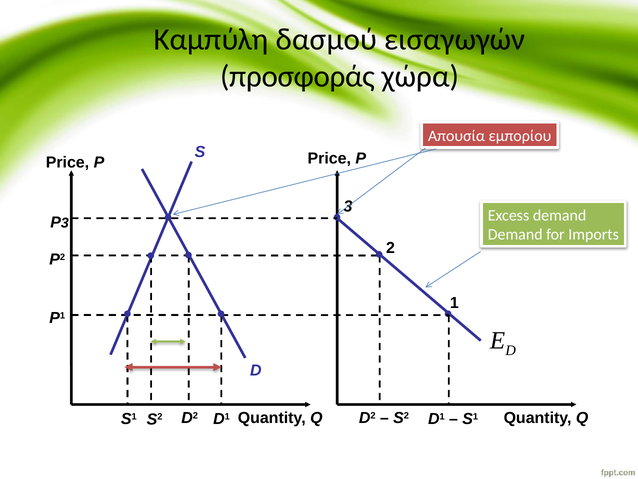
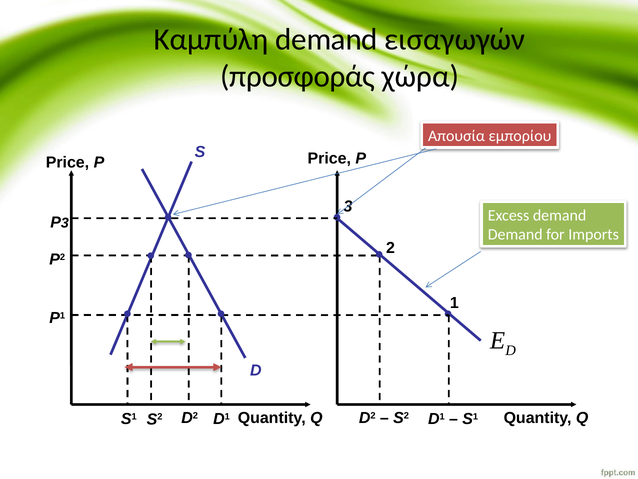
Καμπύλη δασμού: δασμού -> demand (327, 39)
